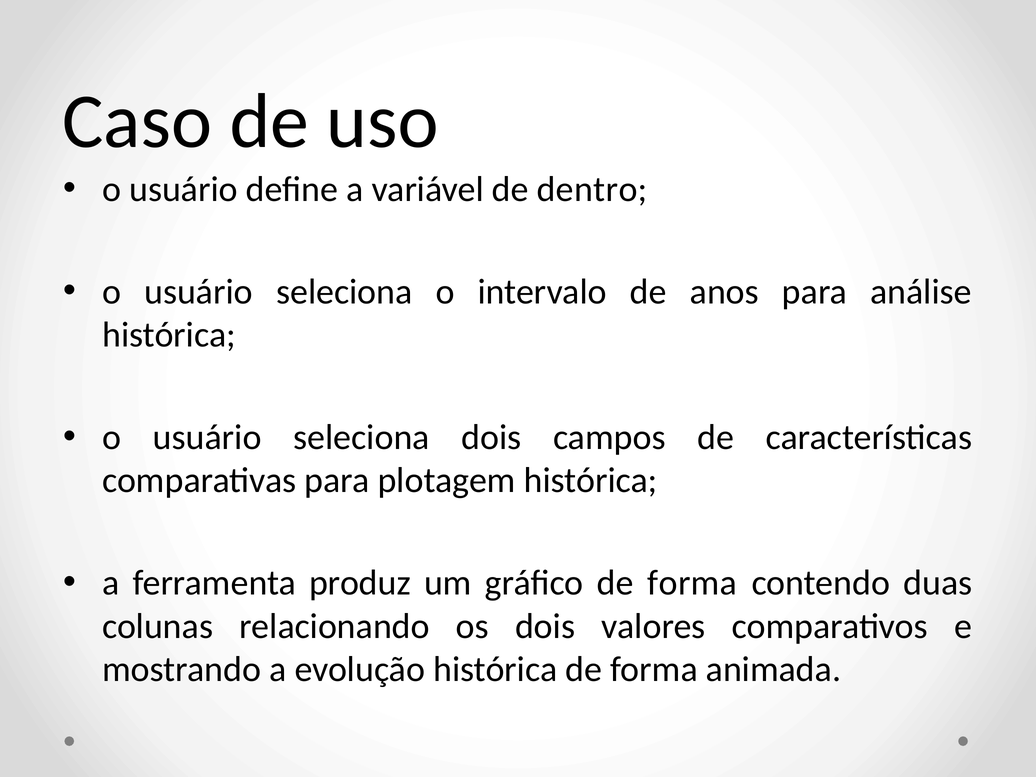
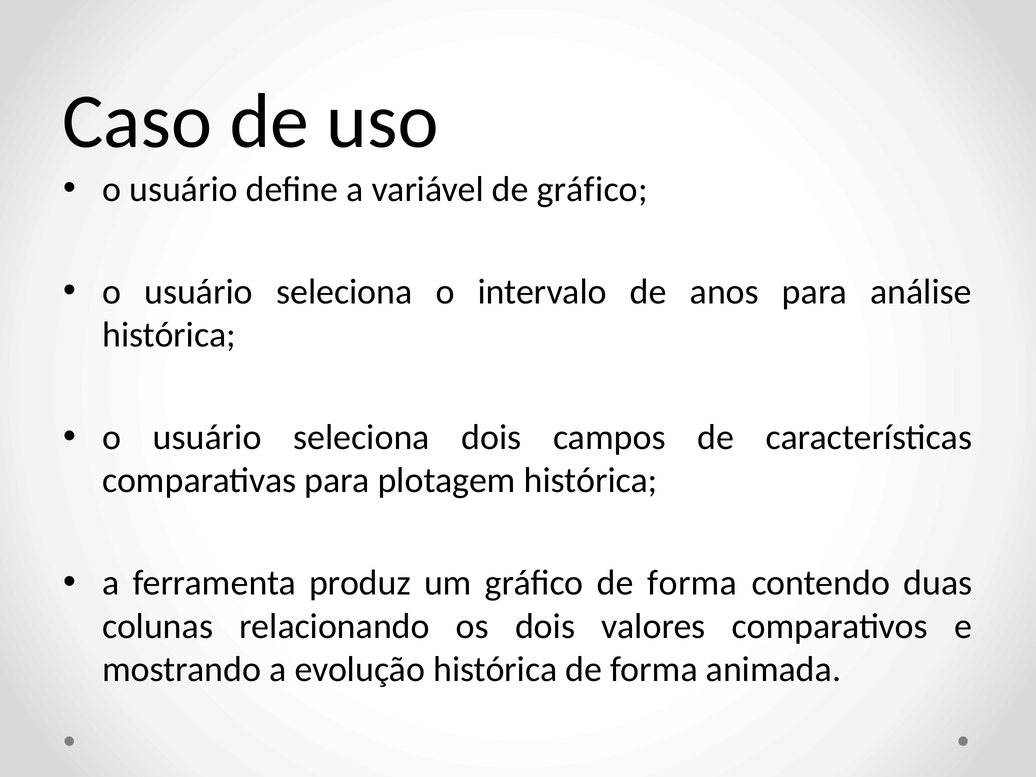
de dentro: dentro -> gráfico (592, 189)
